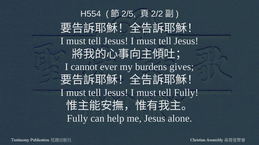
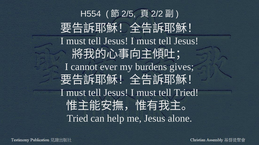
tell Fully: Fully -> Tried (186, 93)
Fully: Fully -> Tried (77, 119)
